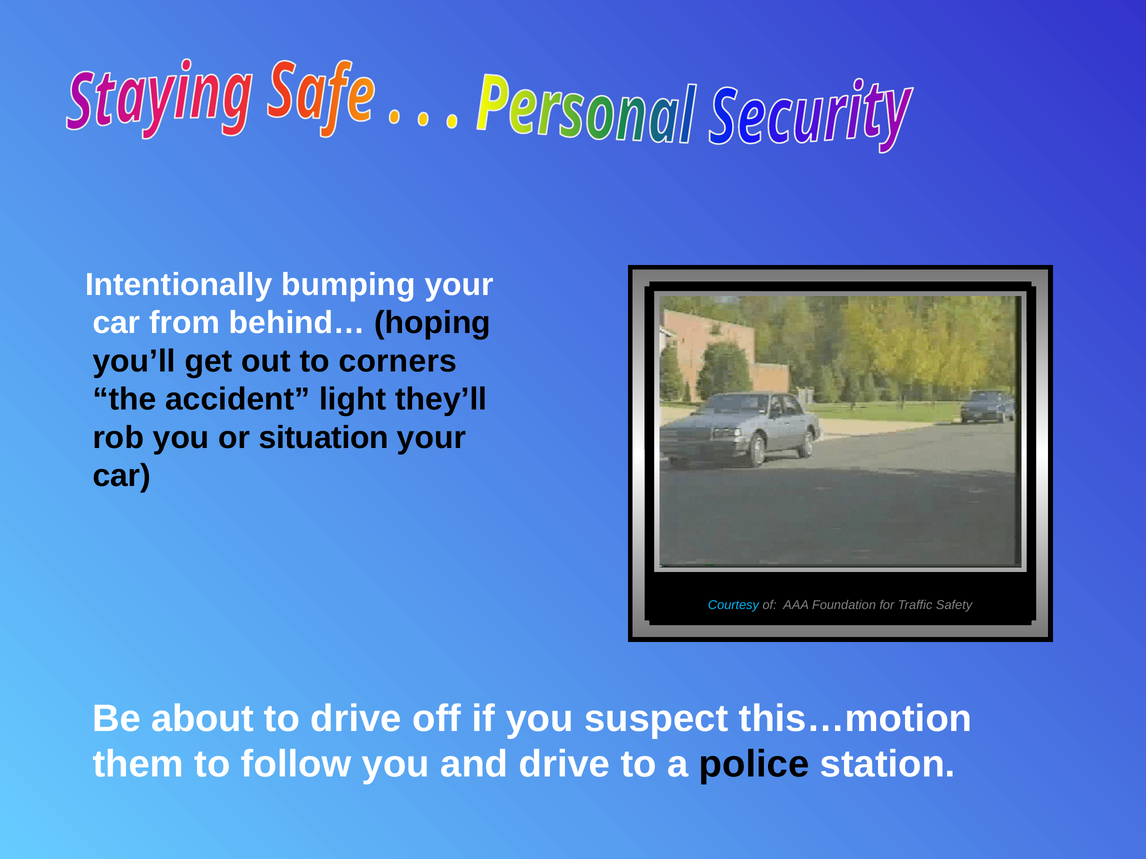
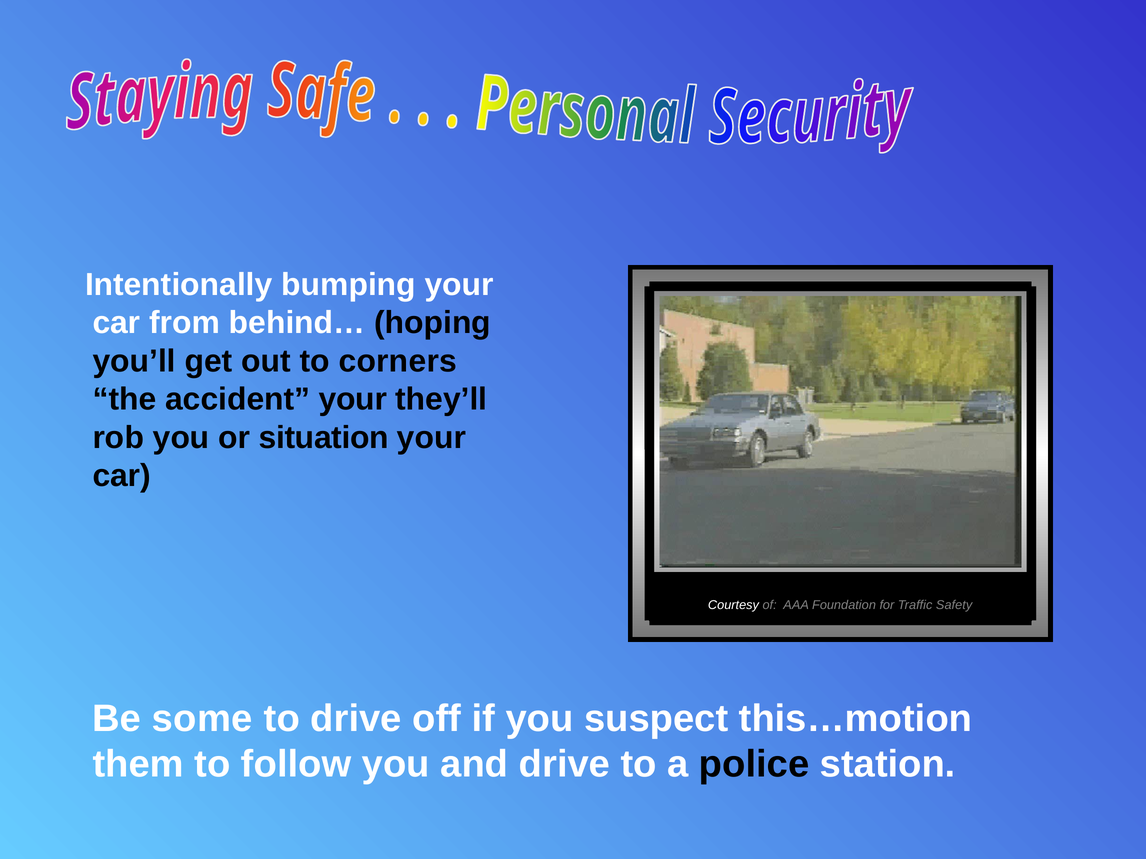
accident light: light -> your (353, 400)
Courtesy colour: light blue -> white (733, 605)
about: about -> some (202, 719)
